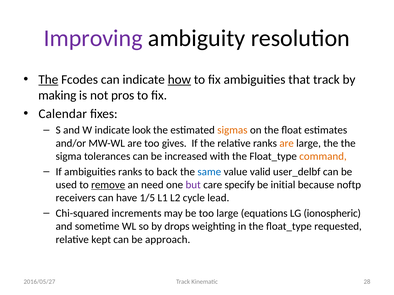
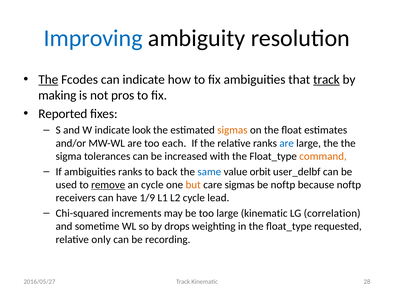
Improving colour: purple -> blue (93, 38)
how underline: present -> none (179, 80)
track underline: none -> present (326, 80)
Calendar: Calendar -> Reported (63, 114)
gives: gives -> each (174, 143)
are colour: orange -> blue (287, 143)
valid: valid -> orbit (260, 172)
an need: need -> cycle (152, 185)
but colour: purple -> orange (193, 185)
care specify: specify -> sigmas (240, 185)
be initial: initial -> noftp (283, 185)
1/5: 1/5 -> 1/9 (147, 198)
large equations: equations -> kinematic (264, 214)
ionospheric: ionospheric -> correlation (332, 214)
kept: kept -> only (101, 240)
approach: approach -> recording (168, 240)
